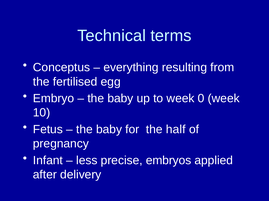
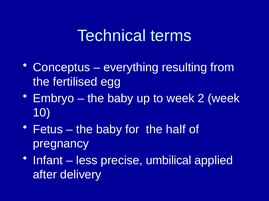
0: 0 -> 2 (201, 99)
embryos: embryos -> umbilical (169, 161)
